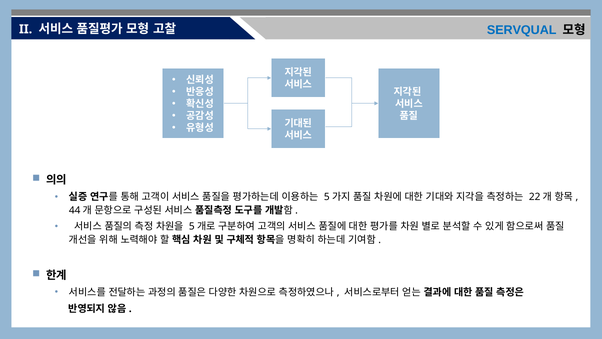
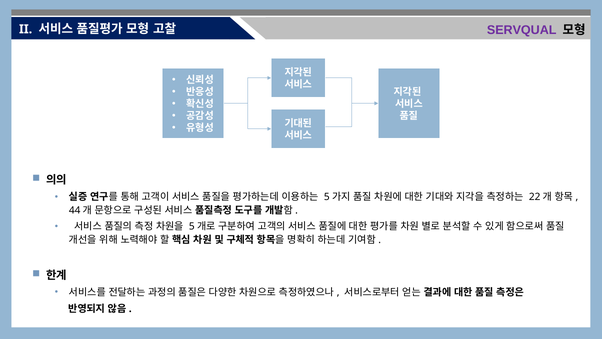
SERVQUAL colour: blue -> purple (522, 30)
